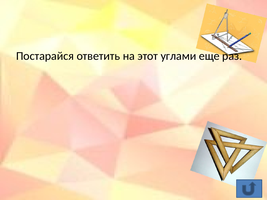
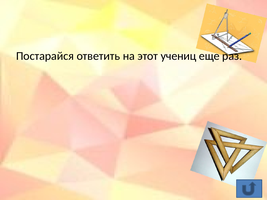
углами: углами -> учениц (178, 56)
